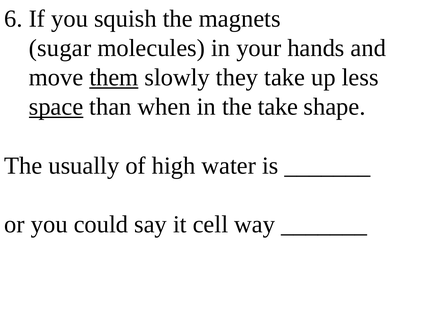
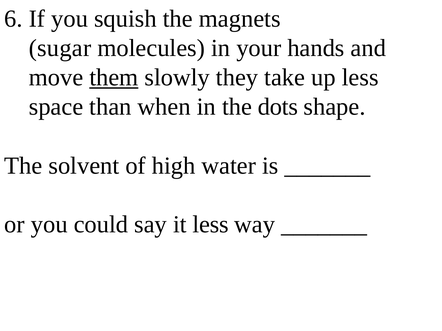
space underline: present -> none (56, 107)
the take: take -> dots (278, 107)
usually: usually -> solvent (84, 166)
it cell: cell -> less (211, 225)
